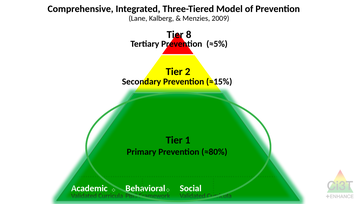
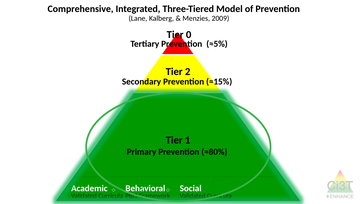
8: 8 -> 0 (189, 35)
